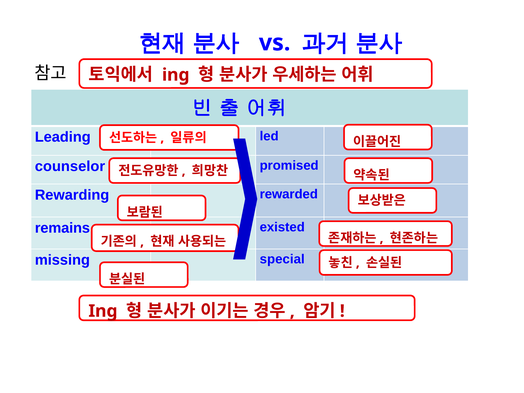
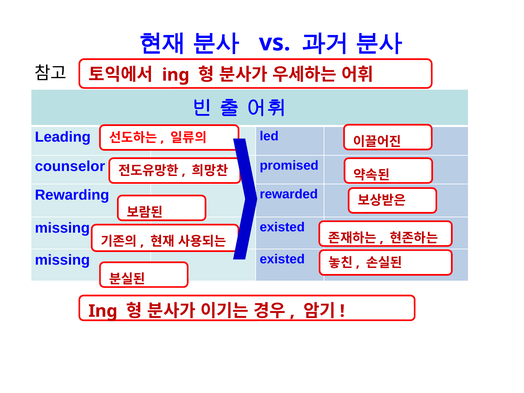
remains: remains -> missing (62, 228)
special: special -> existed (282, 259)
